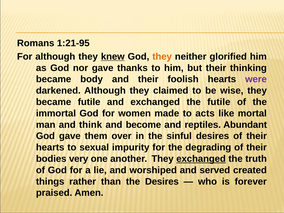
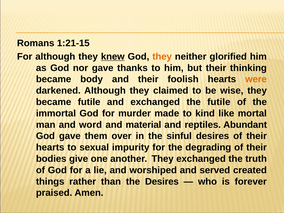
1:21-95: 1:21-95 -> 1:21-15 (73, 43)
were colour: purple -> orange (256, 79)
women: women -> murder (135, 113)
acts: acts -> kind (205, 113)
think: think -> word (91, 125)
become: become -> material (143, 125)
very: very -> give (79, 159)
exchanged underline: present -> none (201, 159)
